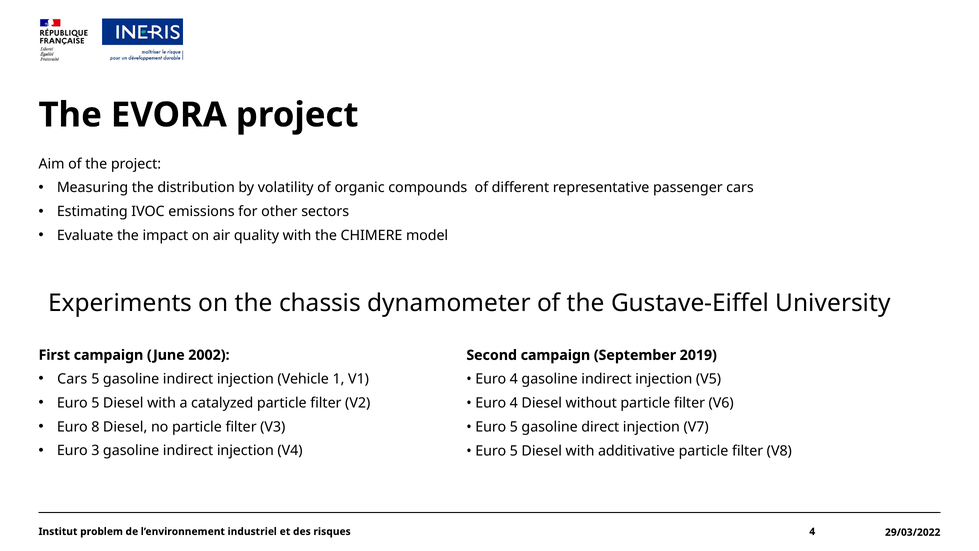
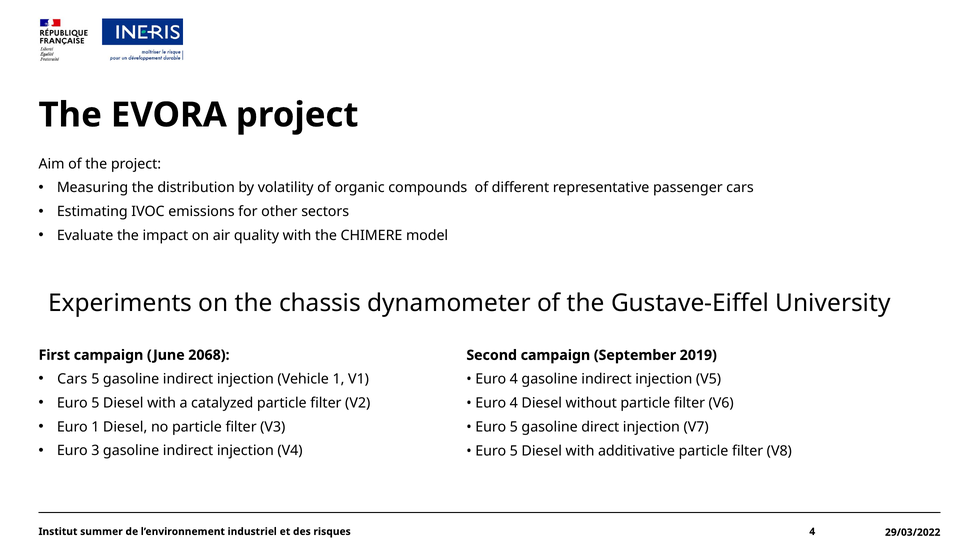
2002: 2002 -> 2068 (209, 355)
Euro 8: 8 -> 1 (95, 427)
problem: problem -> summer (101, 531)
